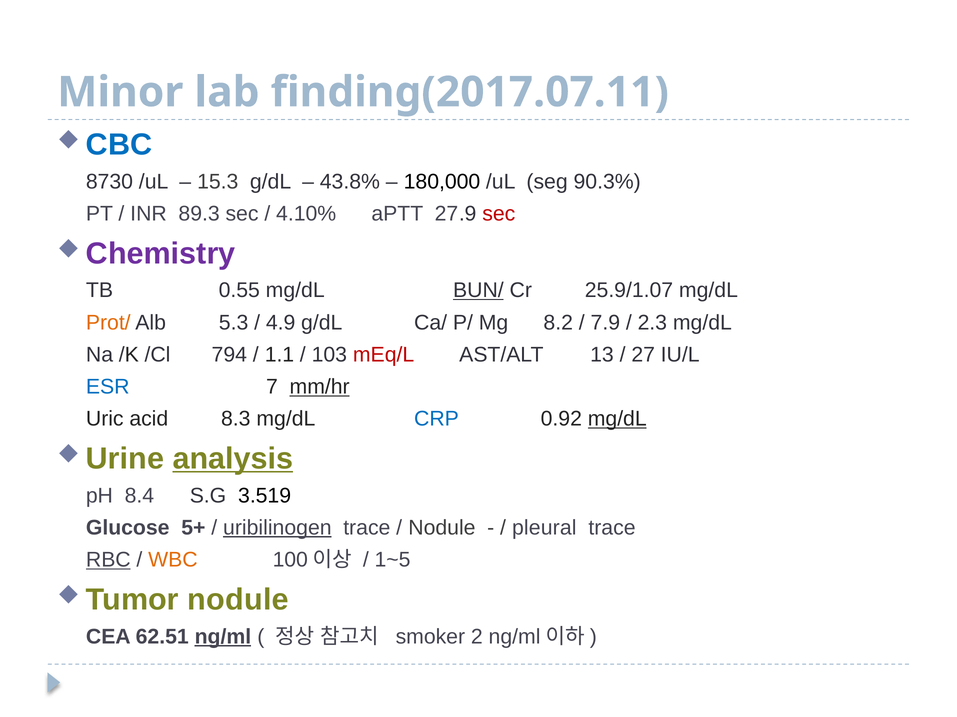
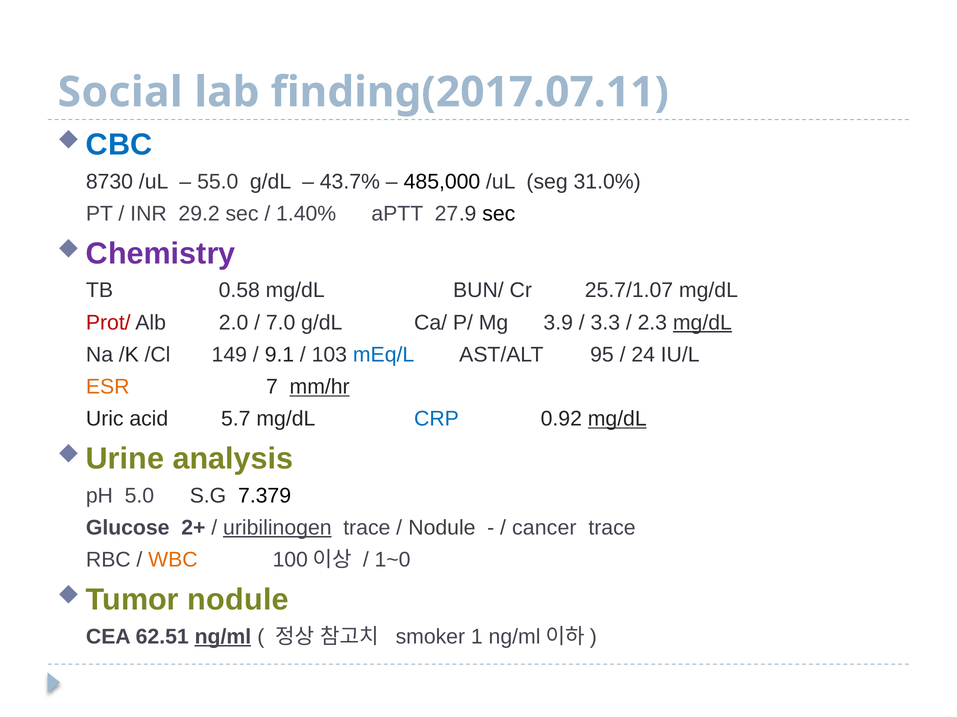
Minor: Minor -> Social (120, 92)
15.3: 15.3 -> 55.0 (218, 182)
43.8%: 43.8% -> 43.7% (350, 182)
180,000: 180,000 -> 485,000 (442, 182)
90.3%: 90.3% -> 31.0% (607, 182)
89.3: 89.3 -> 29.2 (199, 214)
4.10%: 4.10% -> 1.40% (306, 214)
sec colour: red -> black (499, 214)
0.55: 0.55 -> 0.58 (239, 291)
BUN/ underline: present -> none (478, 291)
25.9/1.07: 25.9/1.07 -> 25.7/1.07 (629, 291)
Prot/ colour: orange -> red (108, 323)
5.3: 5.3 -> 2.0 (234, 323)
4.9: 4.9 -> 7.0 (281, 323)
8.2: 8.2 -> 3.9 (558, 323)
7.9: 7.9 -> 3.3 (605, 323)
mg/dL underline: none -> present (702, 323)
794: 794 -> 149 (229, 355)
1.1: 1.1 -> 9.1 (279, 355)
mEq/L colour: red -> blue (384, 355)
13: 13 -> 95 (602, 355)
27: 27 -> 24 (643, 355)
ESR colour: blue -> orange (108, 387)
8.3: 8.3 -> 5.7 (236, 419)
analysis underline: present -> none (233, 459)
8.4: 8.4 -> 5.0 (139, 496)
3.519: 3.519 -> 7.379 (265, 496)
5+: 5+ -> 2+ (193, 528)
pleural: pleural -> cancer (544, 528)
RBC underline: present -> none (108, 560)
1~5: 1~5 -> 1~0 (393, 560)
2: 2 -> 1 (477, 637)
